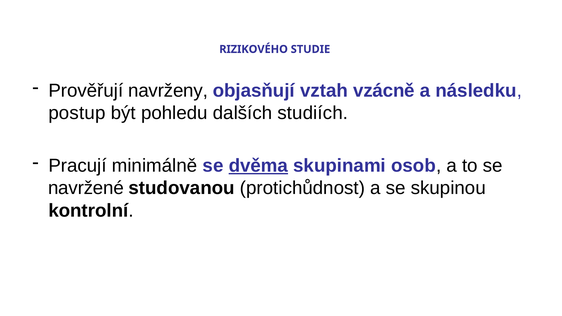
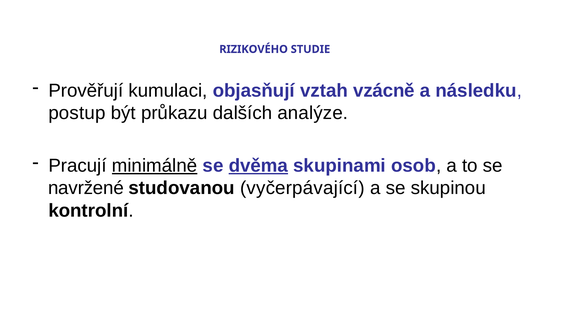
navrženy: navrženy -> kumulaci (168, 91)
pohledu: pohledu -> průkazu (174, 113)
studiích: studiích -> analýze (313, 113)
minimálně underline: none -> present (155, 166)
protichůdnost: protichůdnost -> vyčerpávající (302, 188)
